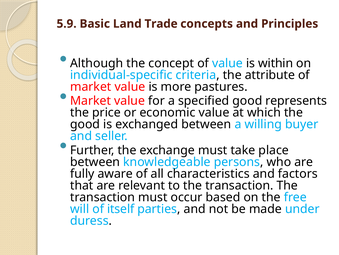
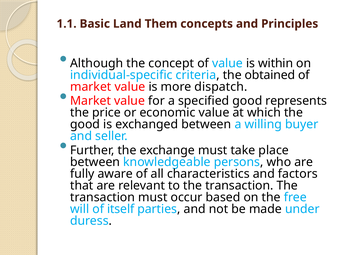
5.9: 5.9 -> 1.1 (67, 24)
Trade: Trade -> Them (161, 24)
attribute: attribute -> obtained (270, 75)
pastures: pastures -> dispatch (221, 87)
